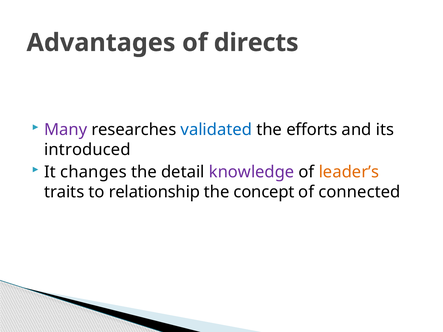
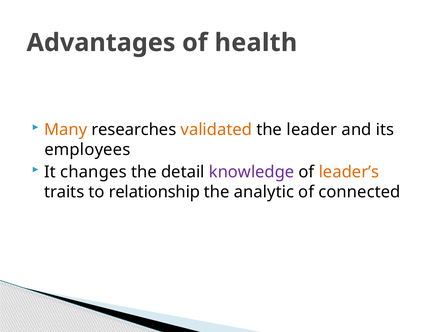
directs: directs -> health (256, 43)
Many colour: purple -> orange (66, 130)
validated colour: blue -> orange (216, 130)
efforts: efforts -> leader (312, 130)
introduced: introduced -> employees (87, 150)
concept: concept -> analytic (264, 192)
